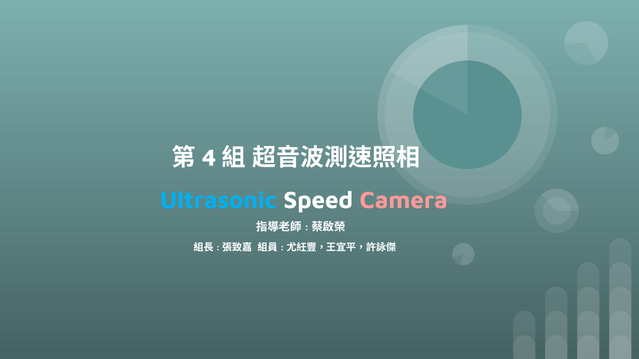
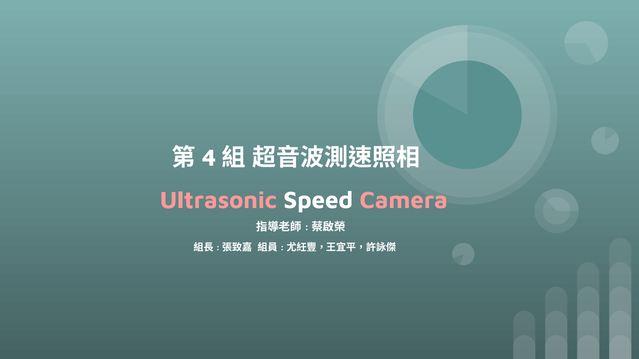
Ultrasonic colour: light blue -> pink (218, 200)
